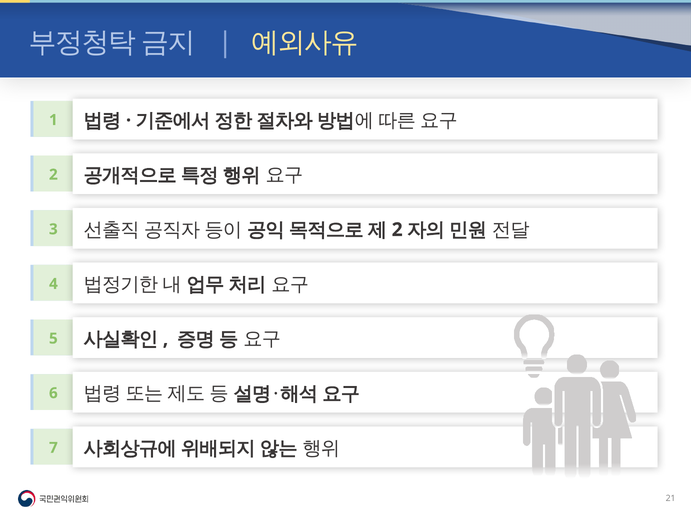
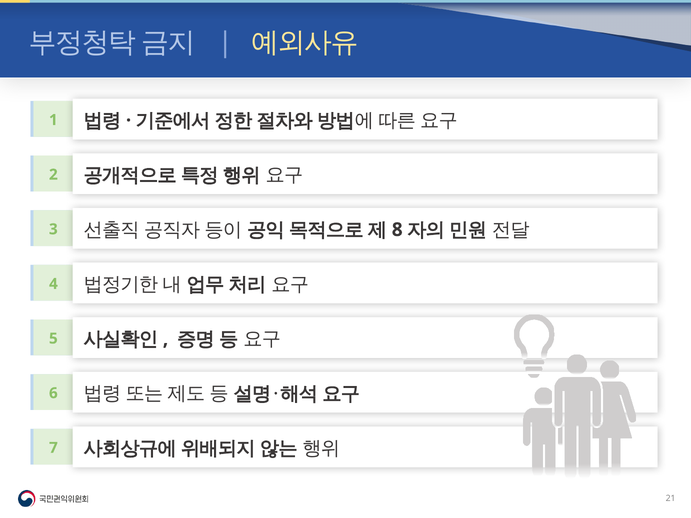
2: 2 -> 8 (397, 230)
